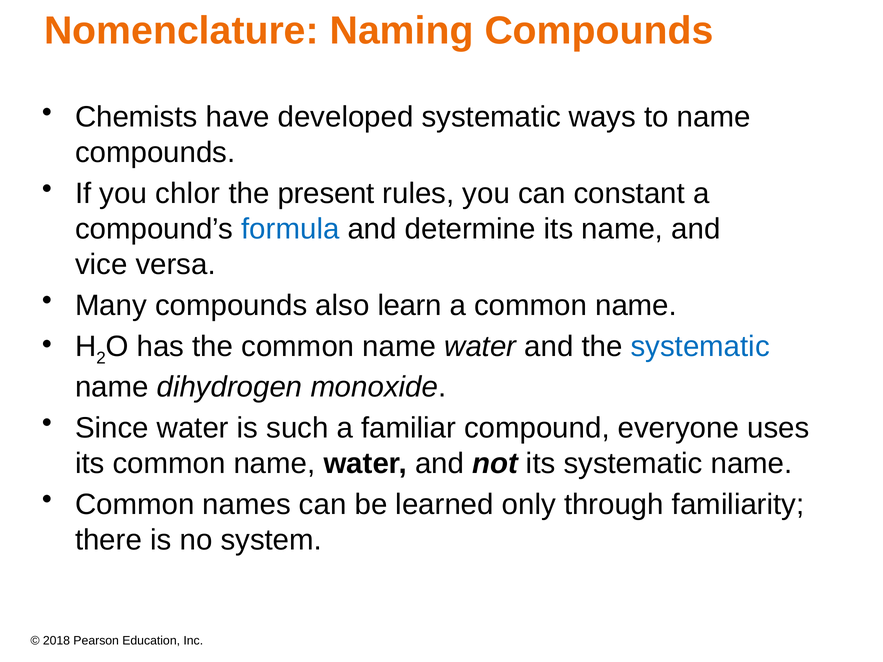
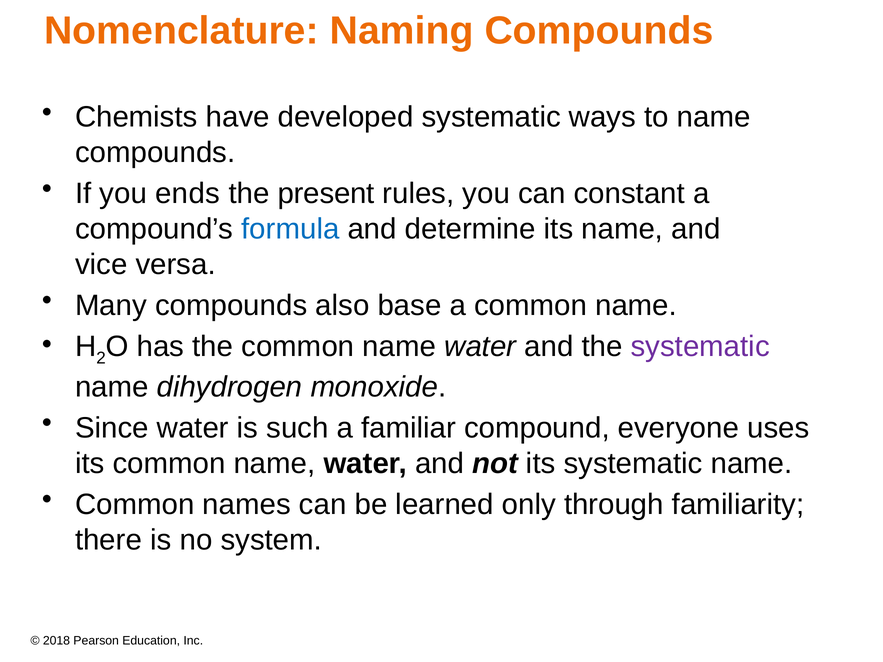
chlor: chlor -> ends (188, 194)
learn: learn -> base (410, 306)
systematic colour: blue -> purple (700, 347)
